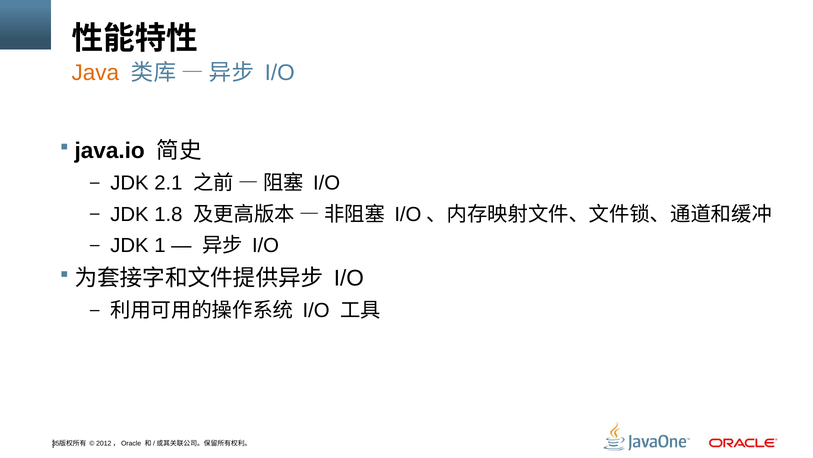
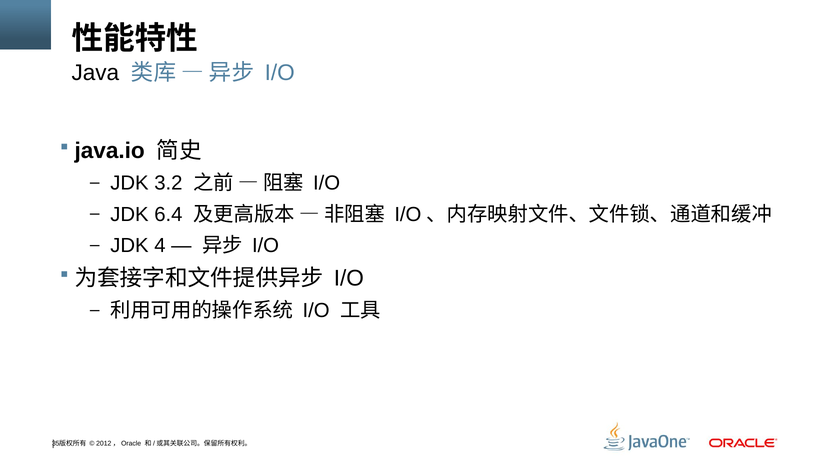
Java colour: orange -> black (95, 73)
2.1: 2.1 -> 3.2 (168, 183)
1.8: 1.8 -> 6.4 (168, 214)
1: 1 -> 4 (160, 245)
